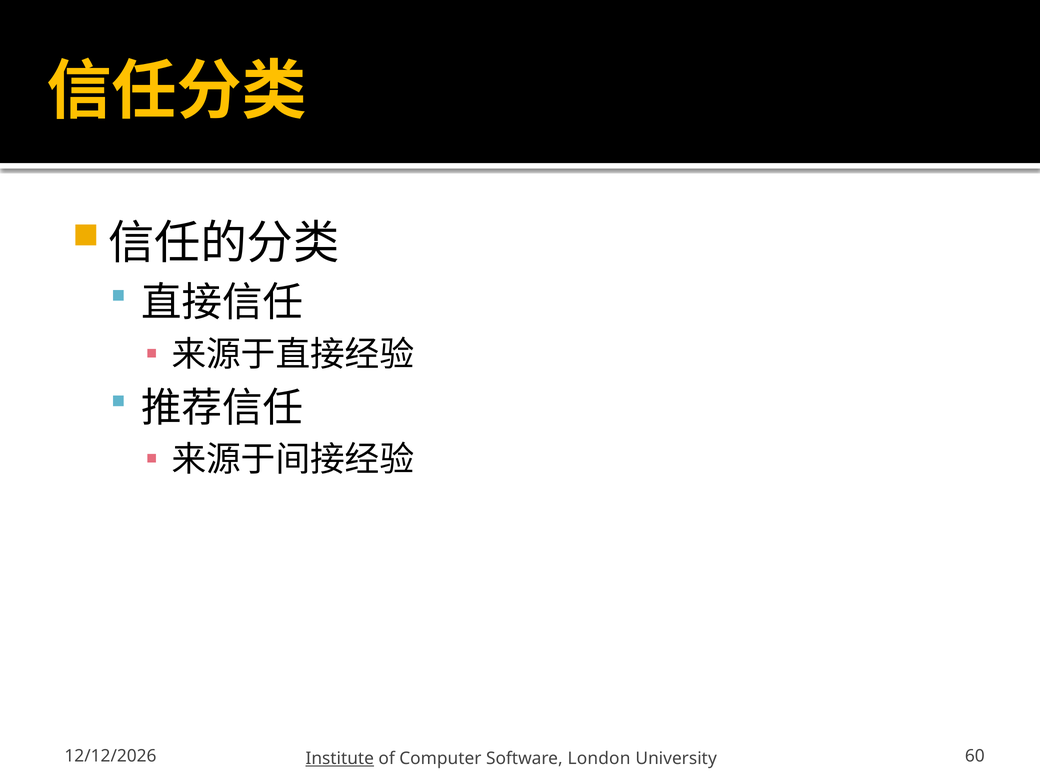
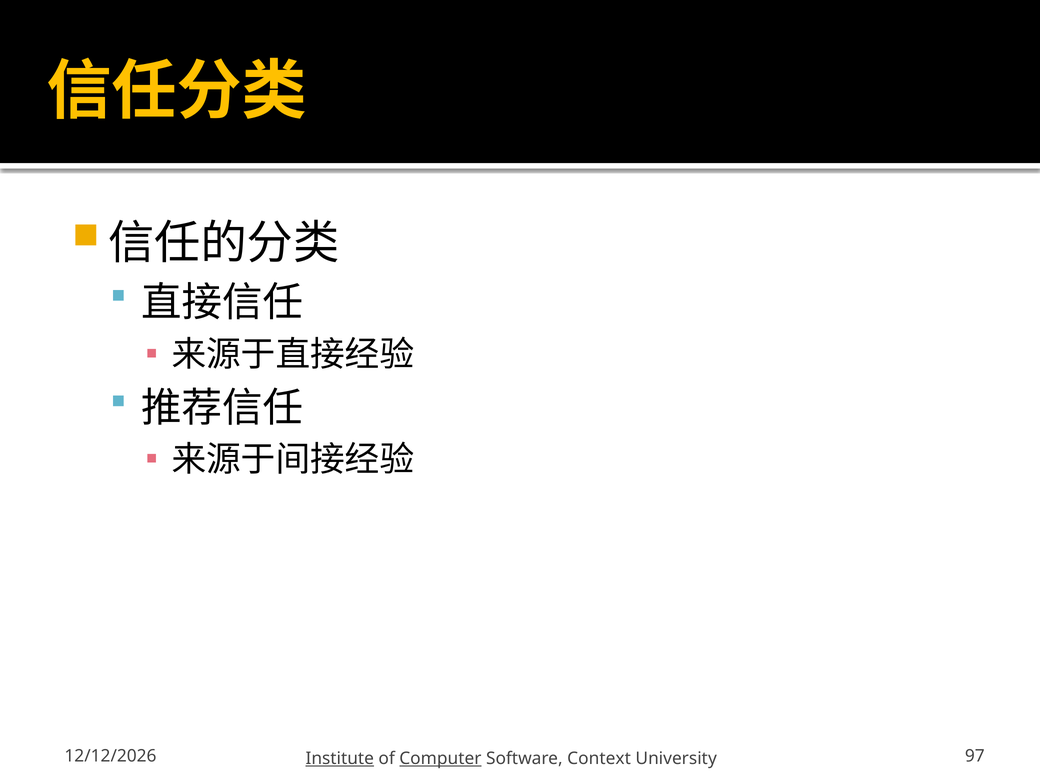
Computer underline: none -> present (440, 759)
London: London -> Context (599, 759)
60: 60 -> 97 (975, 756)
